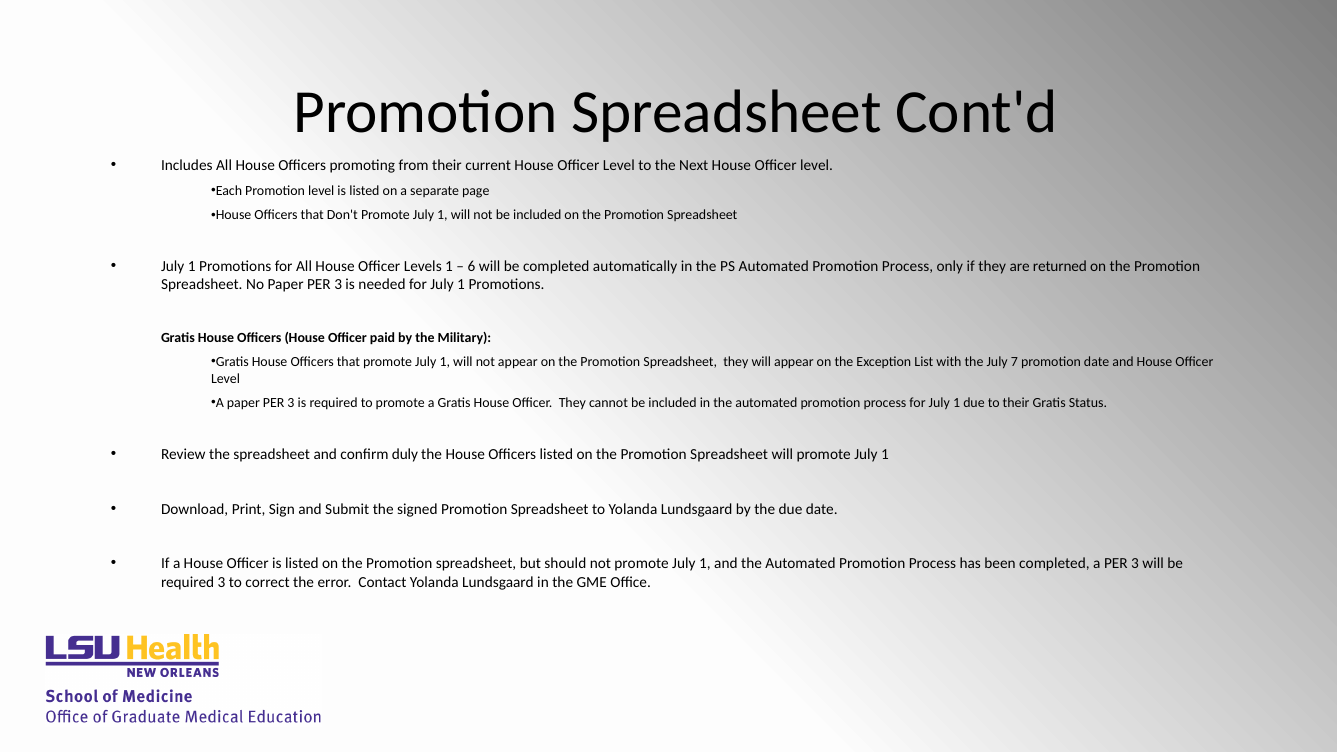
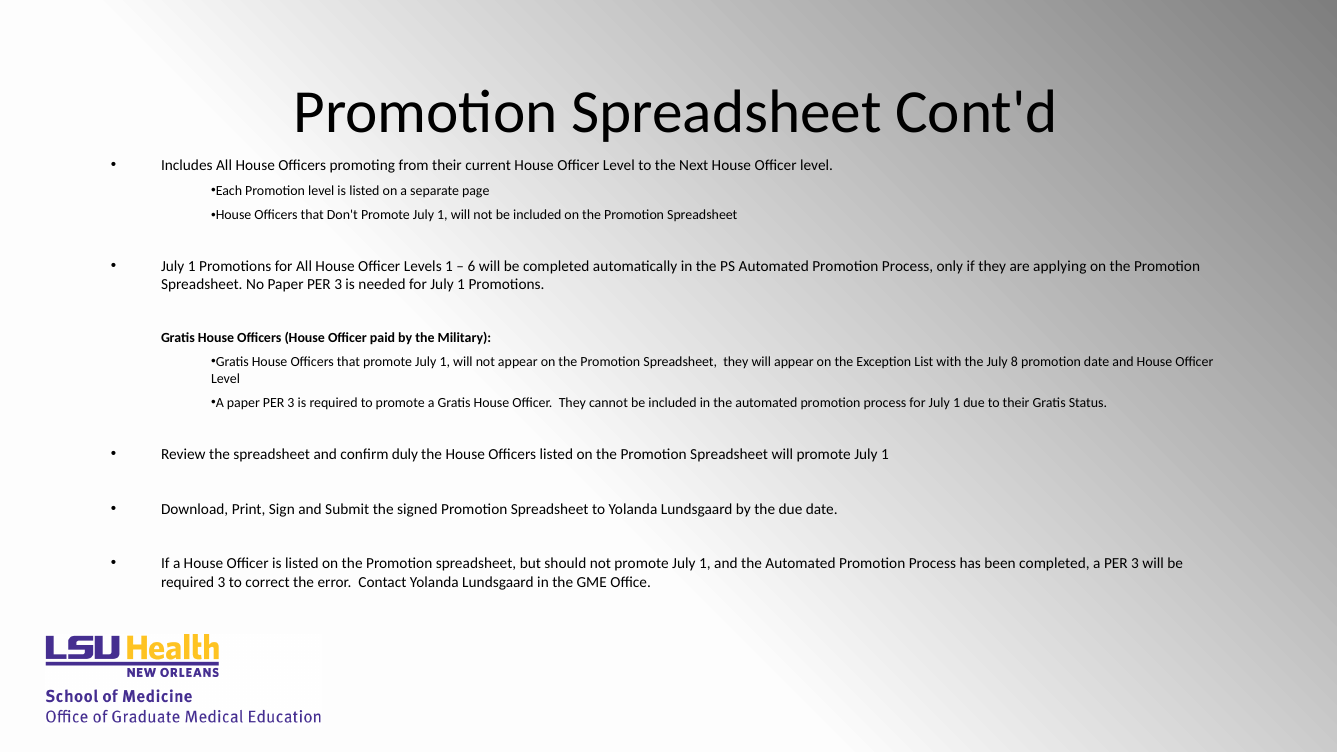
returned: returned -> applying (1060, 267)
7: 7 -> 8 (1014, 362)
